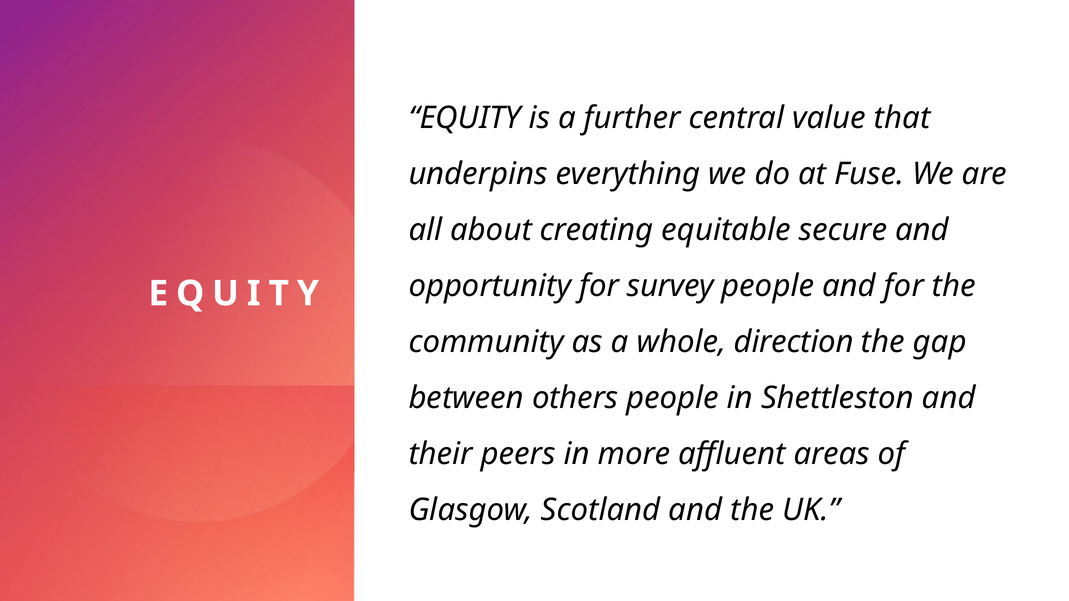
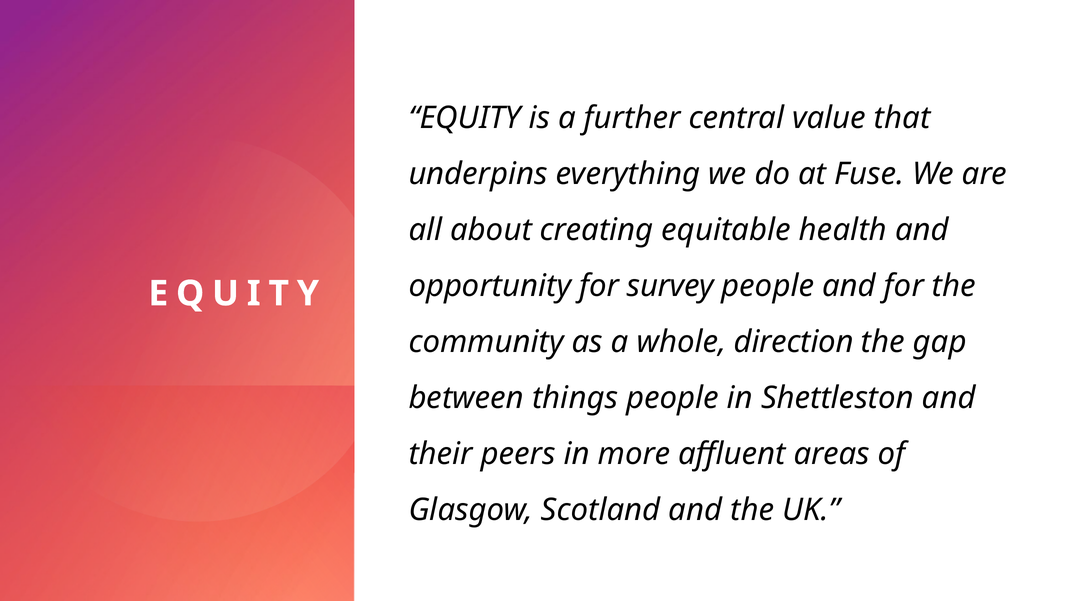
secure: secure -> health (843, 230)
others: others -> things (575, 398)
